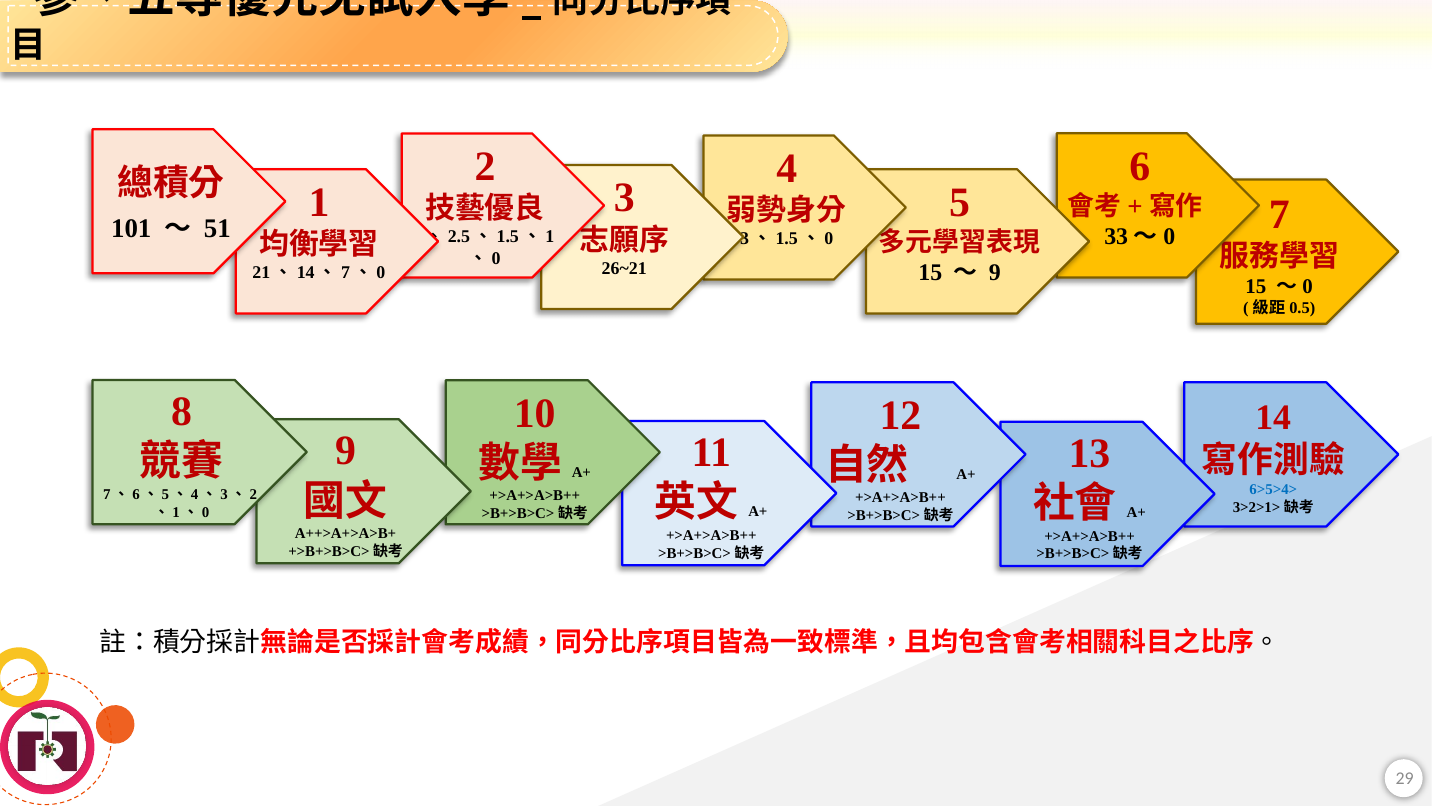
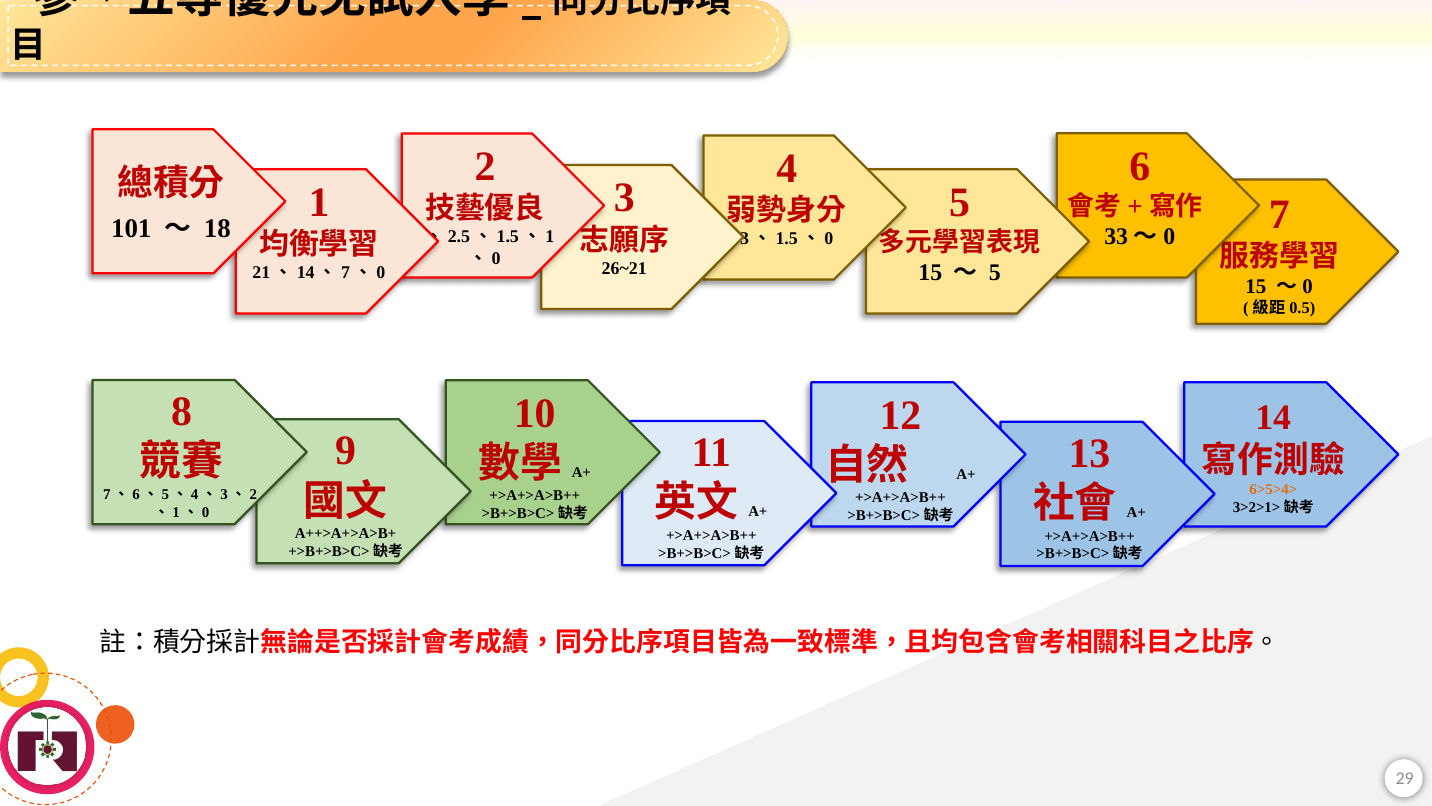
51: 51 -> 18 (217, 229)
9: 9 -> 5 (995, 273)
6>5>4> colour: blue -> orange (1273, 489)
